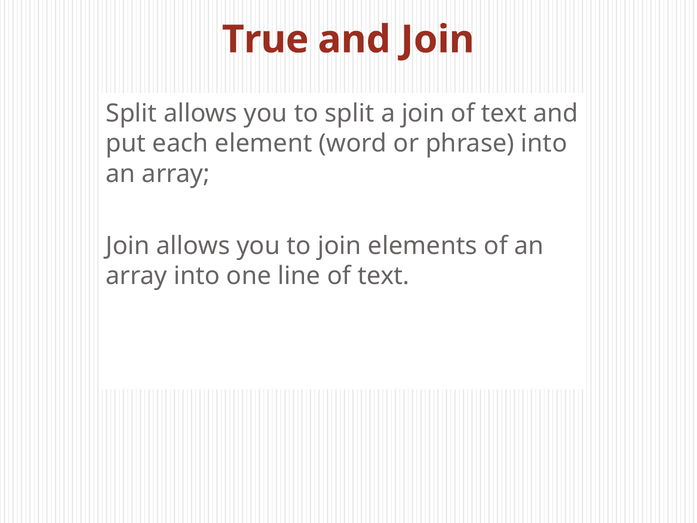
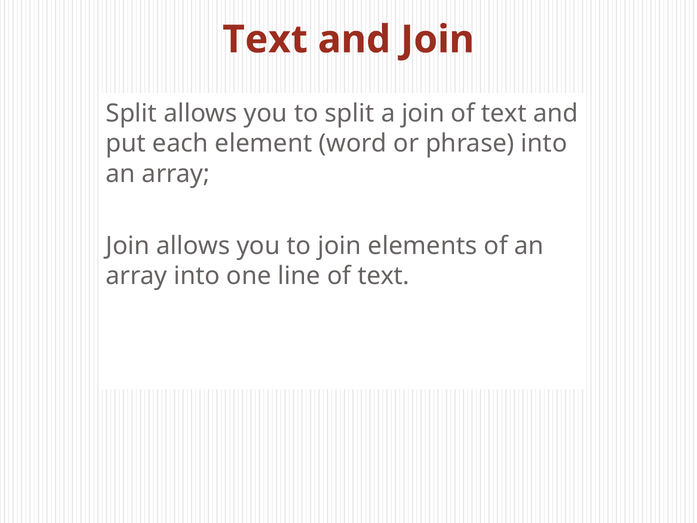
True: True -> Text (265, 40)
